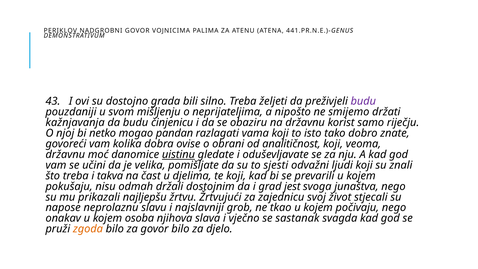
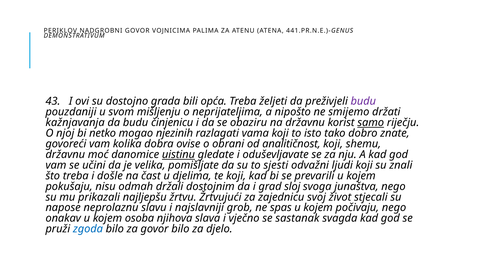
silno: silno -> opća (214, 101)
samo underline: none -> present (371, 122)
pandan: pandan -> njezinih (175, 133)
veoma: veoma -> shemu (363, 144)
takva: takva -> došle (110, 176)
jest: jest -> sloj (292, 186)
tkao: tkao -> spas (281, 208)
zgoda colour: orange -> blue (88, 229)
